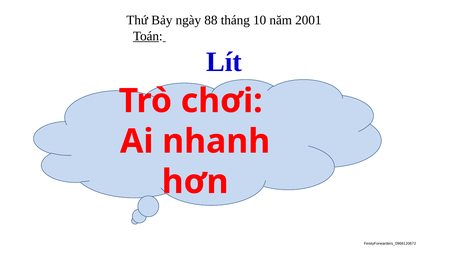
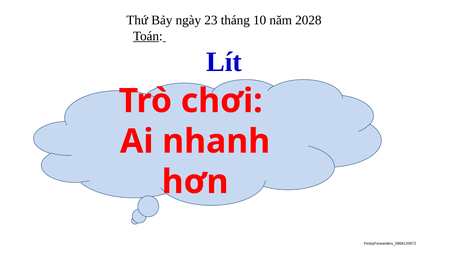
88: 88 -> 23 (211, 20)
2001: 2001 -> 2028 (308, 20)
